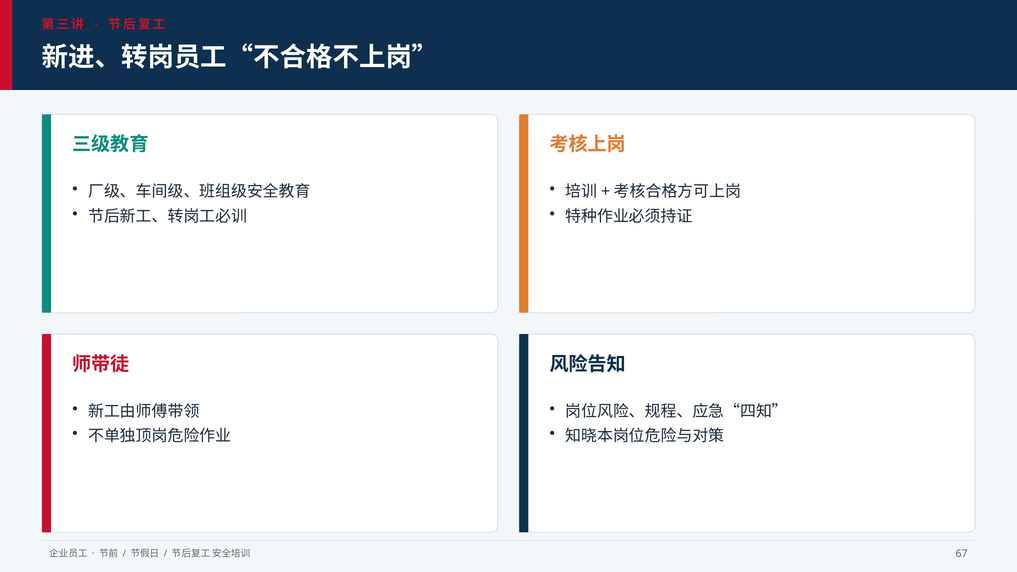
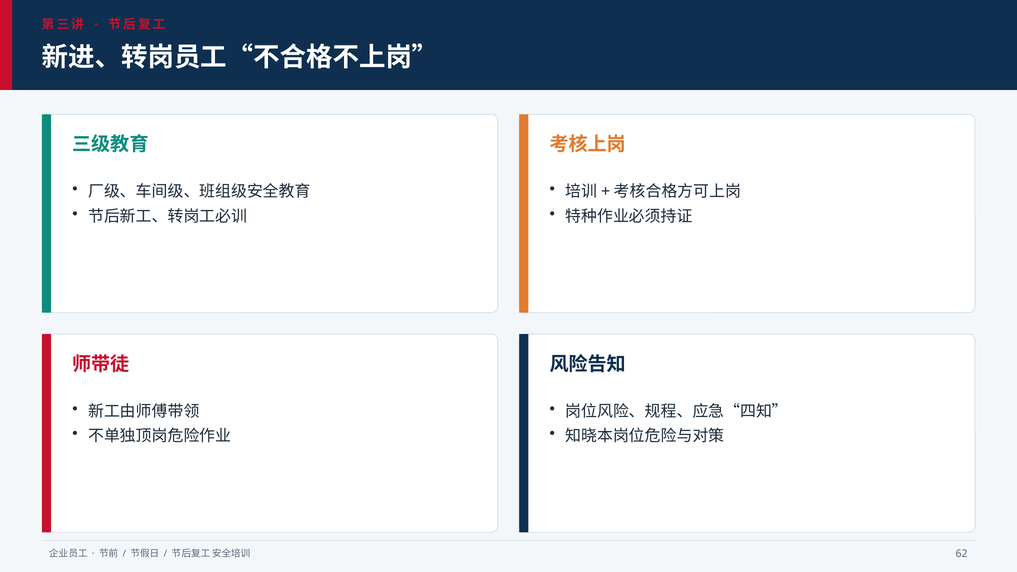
67: 67 -> 62 (962, 554)
